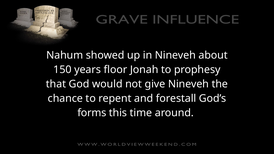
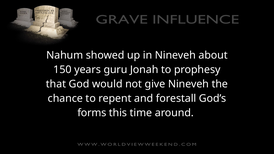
floor: floor -> guru (116, 70)
